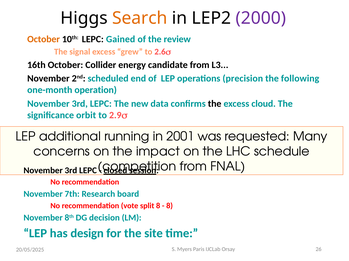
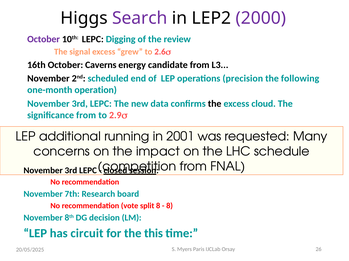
Search colour: orange -> purple (140, 18)
October colour: orange -> purple (44, 39)
Gained: Gained -> Digging (121, 39)
Collider: Collider -> Caverns (101, 65)
significance orbit: orbit -> from (86, 115)
design: design -> circuit (87, 234)
site: site -> this (154, 234)
